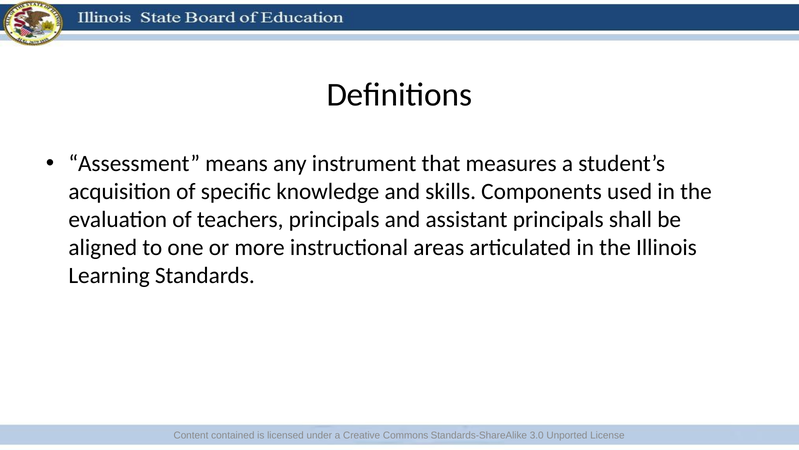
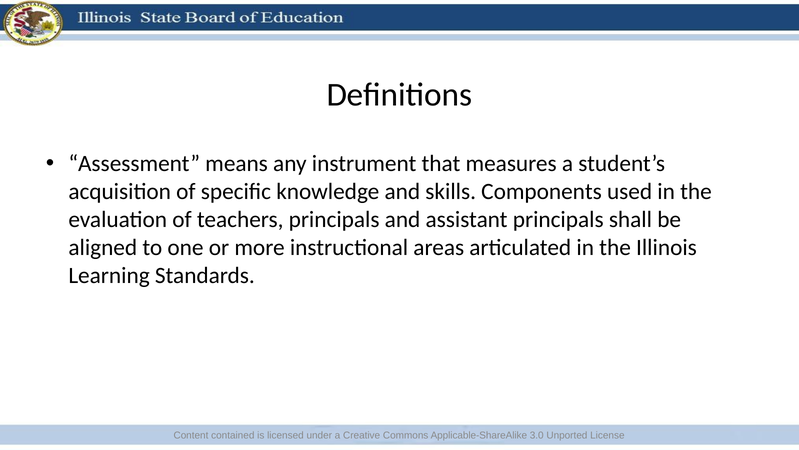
Standards-ShareAlike: Standards-ShareAlike -> Applicable-ShareAlike (479, 435)
